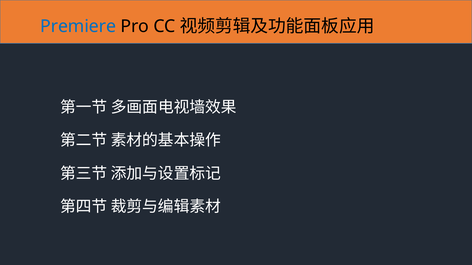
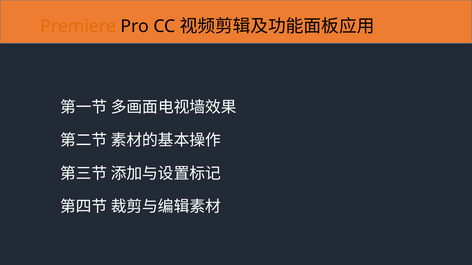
Premiere colour: blue -> orange (78, 26)
